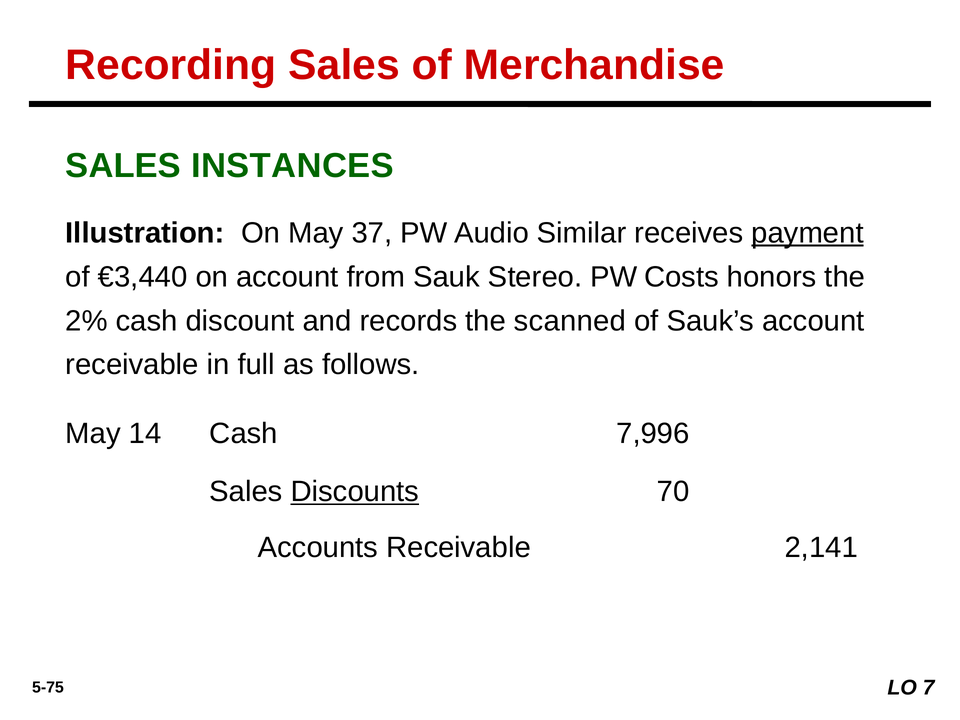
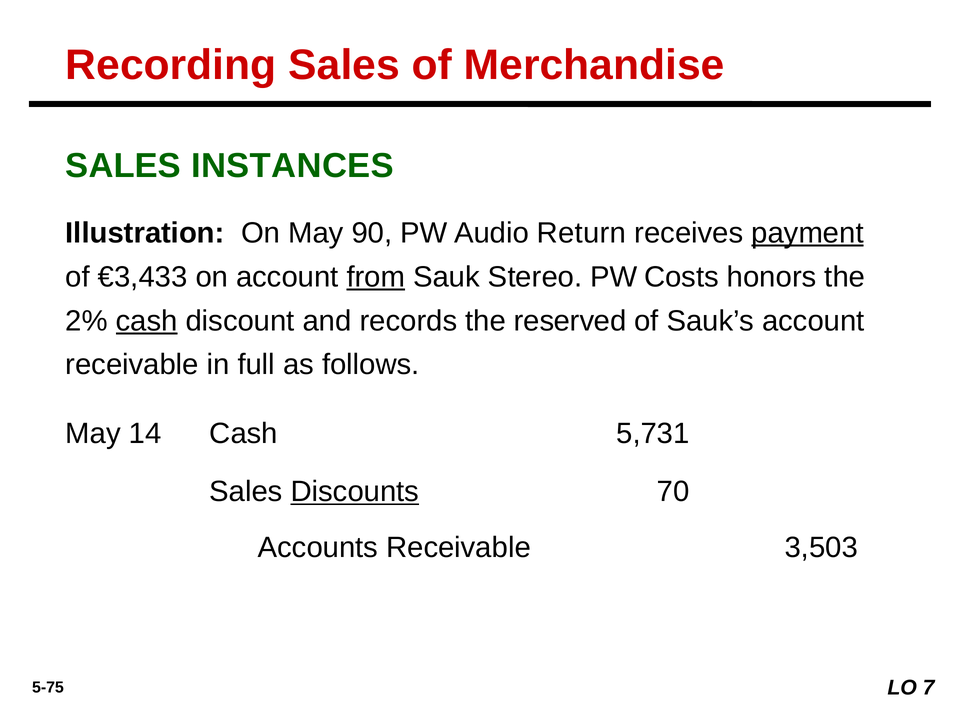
37: 37 -> 90 (372, 233)
Similar: Similar -> Return (582, 233)
€3,440: €3,440 -> €3,433 (143, 277)
from underline: none -> present (376, 277)
cash underline: none -> present (147, 321)
scanned: scanned -> reserved (570, 321)
7,996: 7,996 -> 5,731 (653, 434)
2,141: 2,141 -> 3,503 (821, 547)
